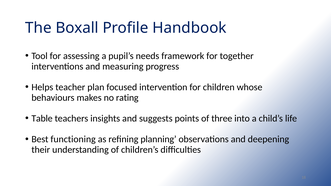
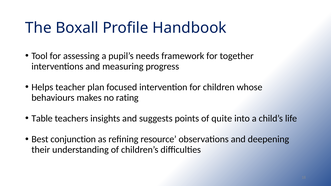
three: three -> quite (222, 119)
functioning: functioning -> conjunction (73, 139)
planning: planning -> resource (159, 139)
